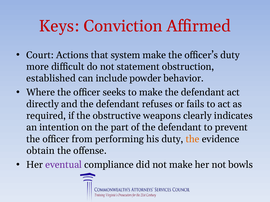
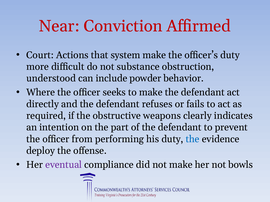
Keys: Keys -> Near (59, 26)
statement: statement -> substance (138, 67)
established: established -> understood (51, 79)
the colour: orange -> blue (193, 139)
obtain: obtain -> deploy (41, 151)
